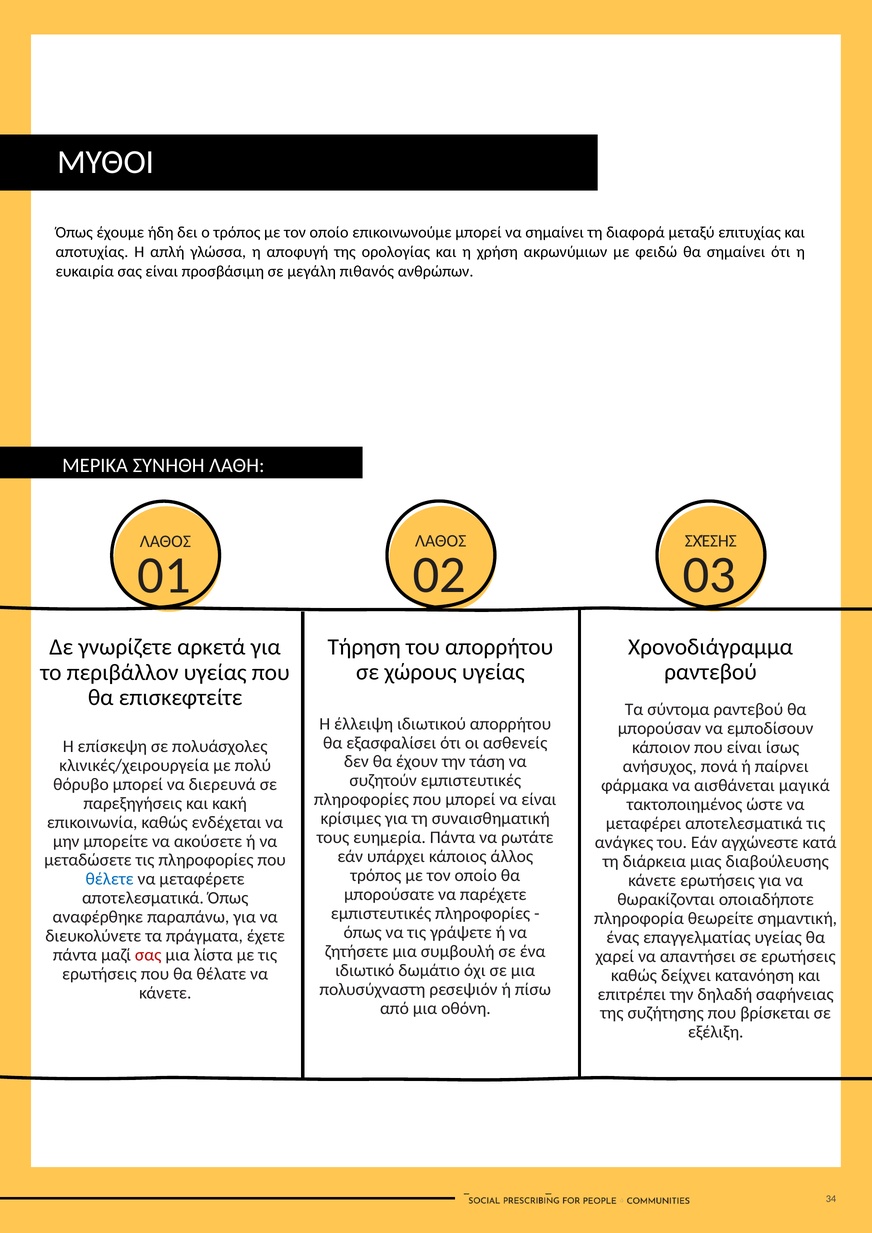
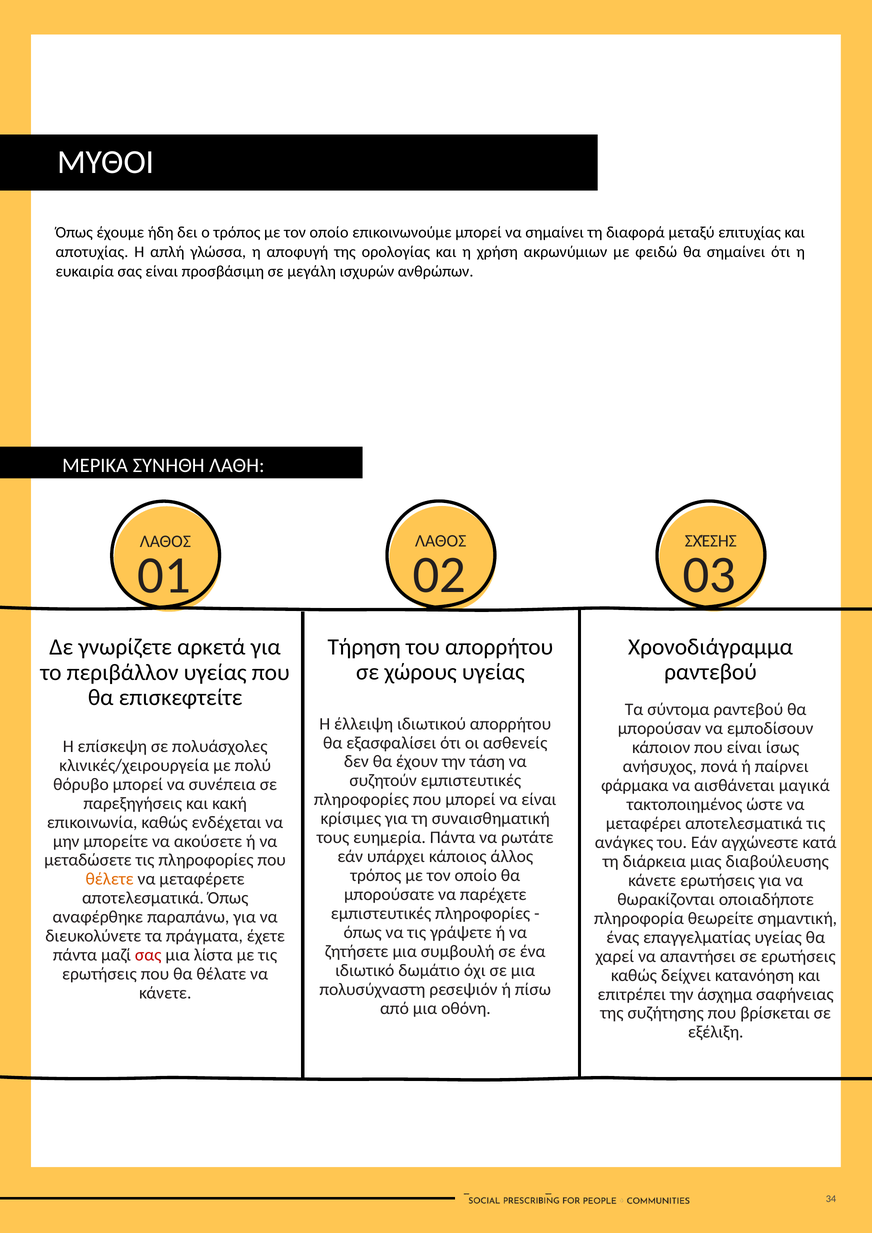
πιθανός: πιθανός -> ισχυρών (367, 271)
διερευνά: διερευνά -> συνέπεια (222, 784)
θέλετε colour: blue -> orange (110, 879)
δηλαδή: δηλαδή -> άσχημα (725, 994)
